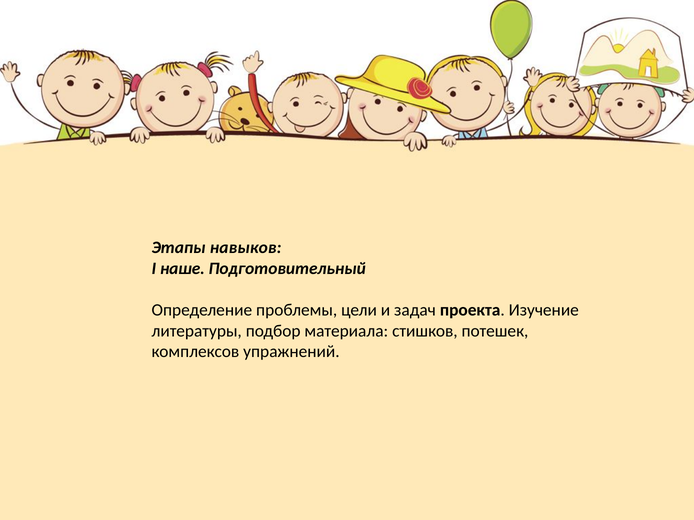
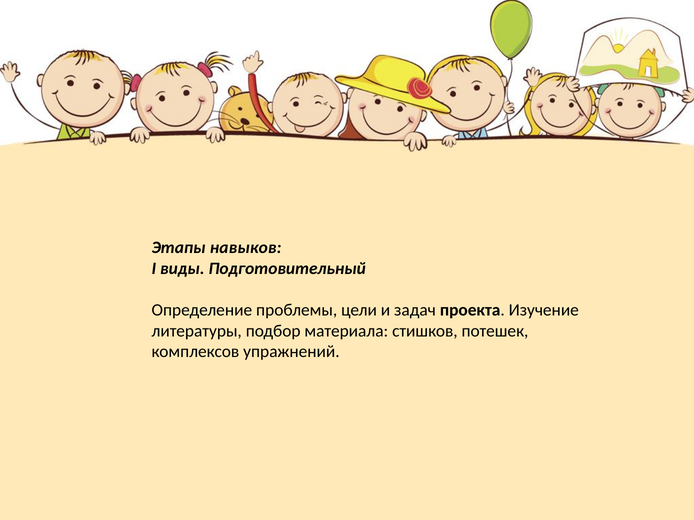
наше: наше -> виды (182, 269)
